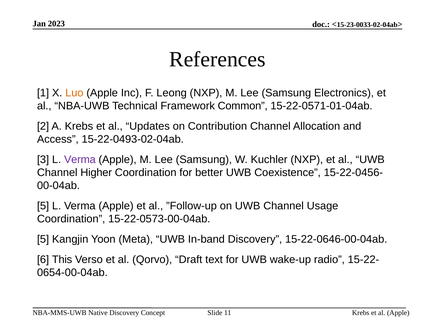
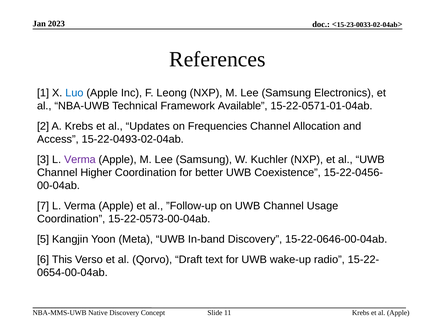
Luo colour: orange -> blue (74, 93)
Common: Common -> Available (243, 106)
Contribution: Contribution -> Frequencies (218, 126)
5: 5 -> 7 (43, 206)
